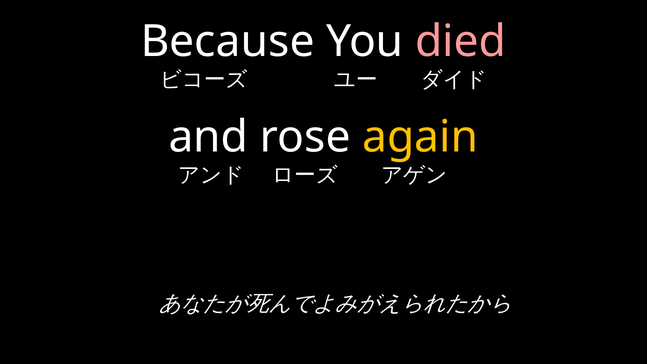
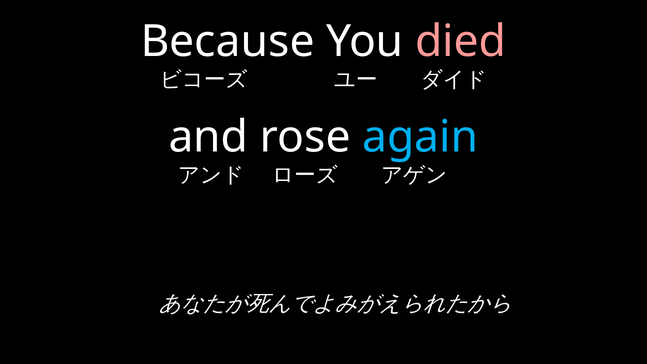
again colour: yellow -> light blue (420, 137)
